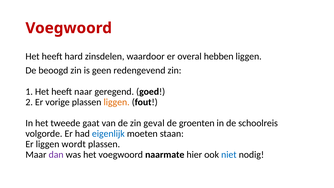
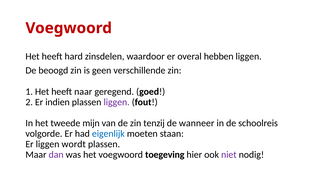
redengevend: redengevend -> verschillende (139, 70)
vorige: vorige -> indien (58, 102)
liggen colour: orange -> purple (117, 102)
gaat: gaat -> mijn (91, 123)
geval: geval -> tenzij (154, 123)
groenten: groenten -> wanneer (197, 123)
naarmate: naarmate -> toegeving (165, 155)
niet colour: blue -> purple (229, 155)
